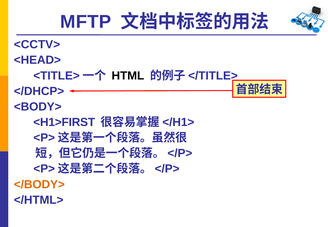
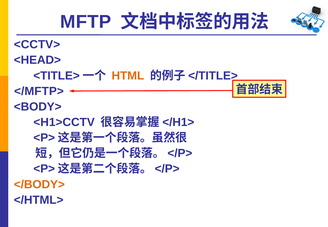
HTML colour: black -> orange (128, 76)
</DHCP>: </DHCP> -> </MFTP> (39, 91)
<H1>FIRST: <H1>FIRST -> <H1>CCTV (64, 122)
